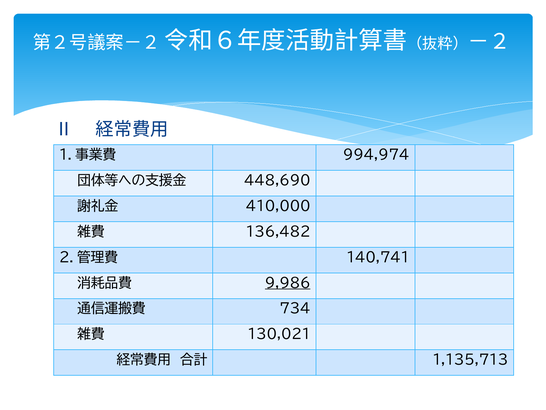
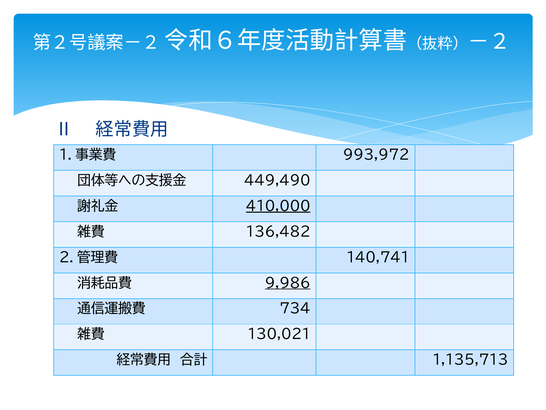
994,974: 994,974 -> 993,972 (376, 155)
448,690: 448,690 -> 449,490 (277, 180)
410,000 underline: none -> present (278, 206)
